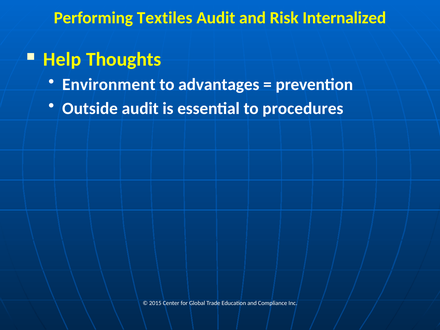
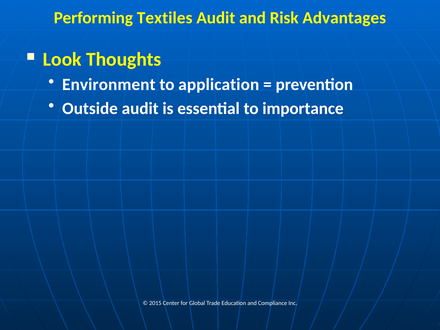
Internalized: Internalized -> Advantages (344, 18)
Help: Help -> Look (62, 59)
advantages: advantages -> application (219, 85)
procedures: procedures -> importance (303, 109)
